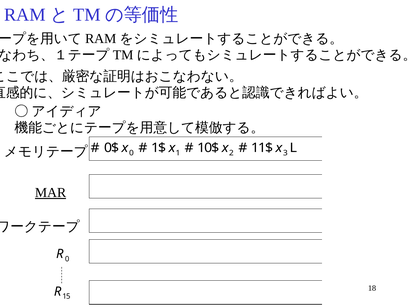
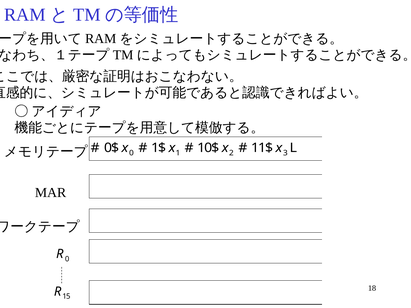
MAR underline: present -> none (51, 193)
